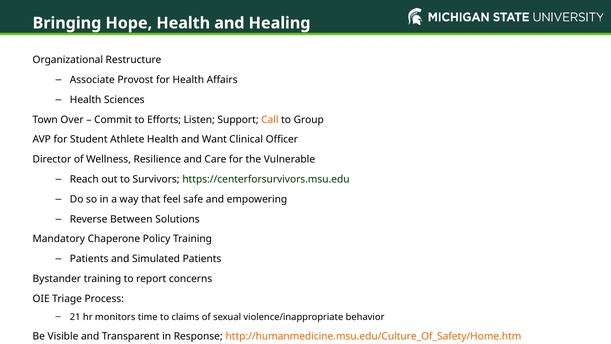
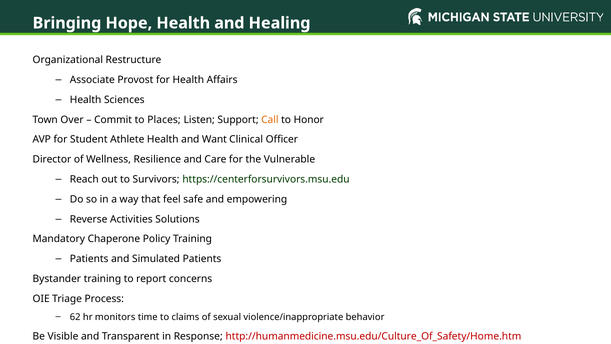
Efforts: Efforts -> Places (164, 120)
Group: Group -> Honor (309, 120)
Between: Between -> Activities (131, 219)
21: 21 -> 62 (75, 317)
http://humanmedicine.msu.edu/Culture_Of_Safety/Home.htm colour: orange -> red (373, 336)
